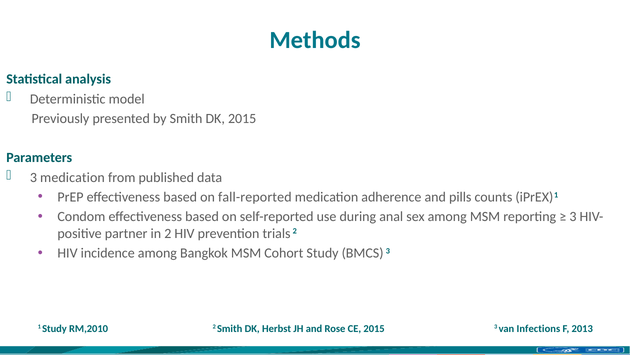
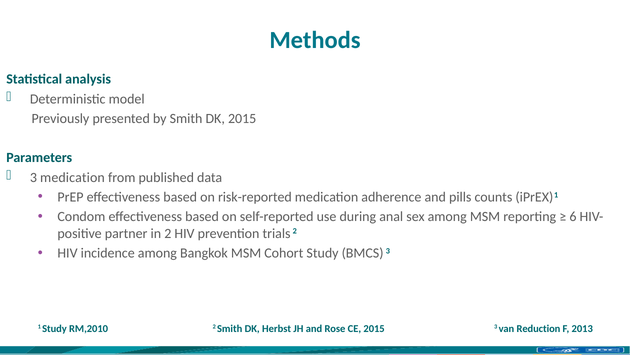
fall-reported: fall-reported -> risk-reported (255, 197)
3: 3 -> 6 (573, 216)
Infections: Infections -> Reduction (538, 328)
